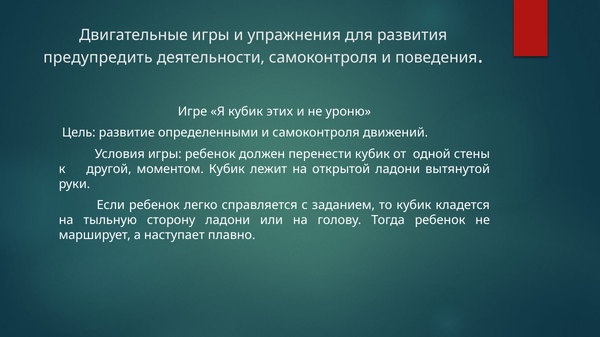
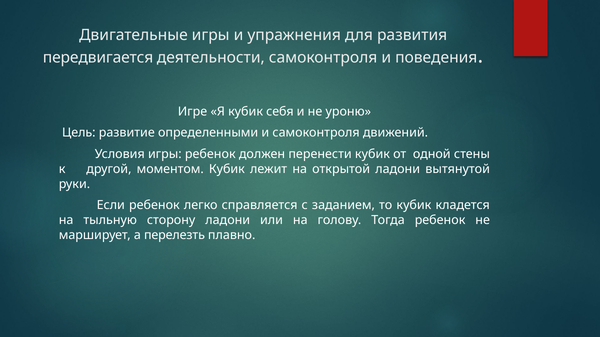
предупредить: предупредить -> передвигается (98, 57)
этих: этих -> себя (280, 112)
наступает: наступает -> перелезть (174, 236)
